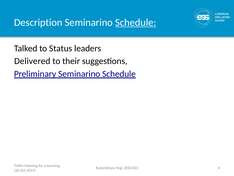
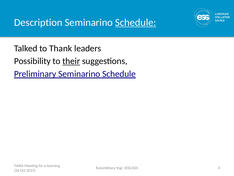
Status: Status -> Thank (61, 48)
Delivered: Delivered -> Possibility (32, 61)
their underline: none -> present (71, 61)
